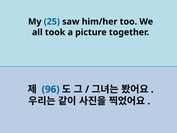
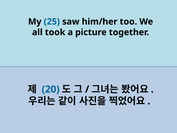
96: 96 -> 20 (51, 89)
